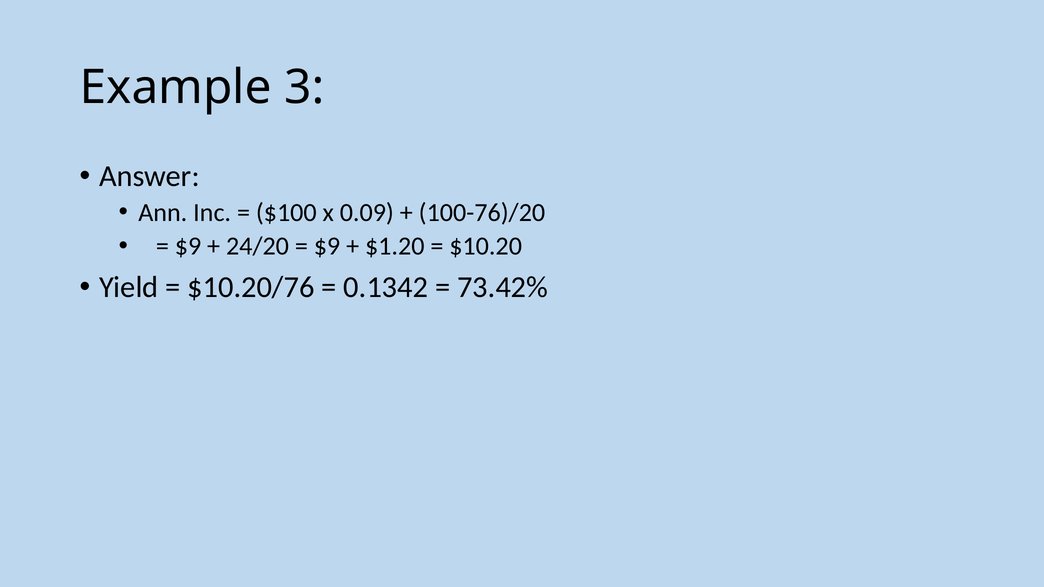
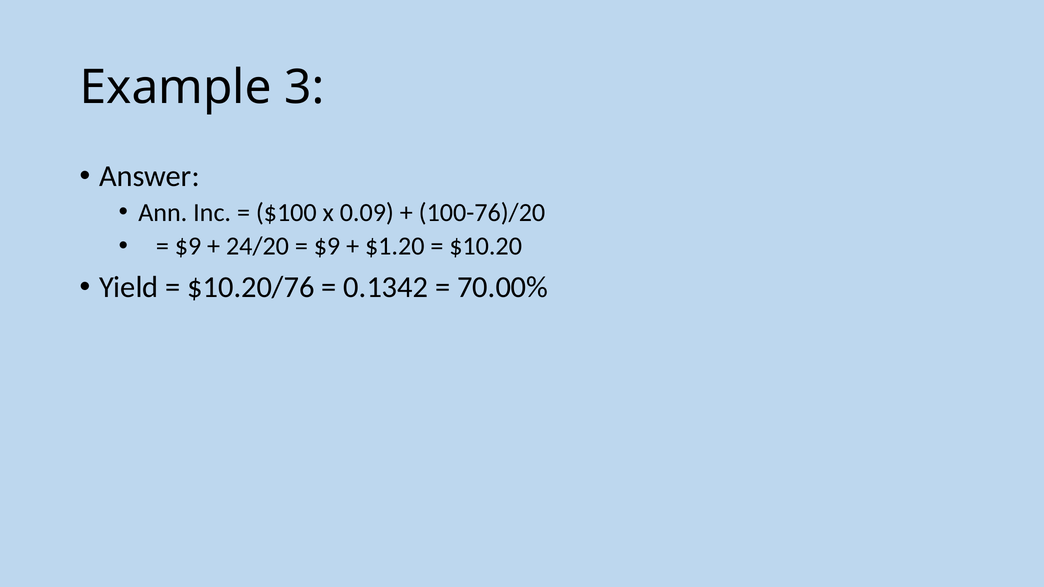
73.42%: 73.42% -> 70.00% (503, 287)
